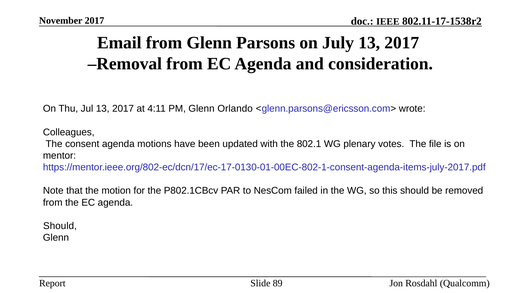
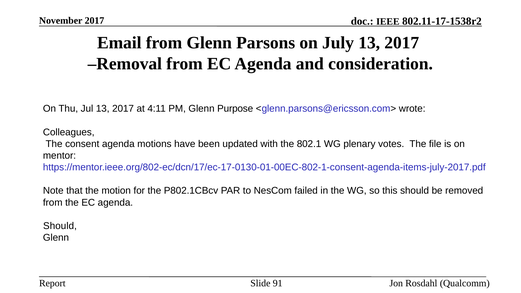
Orlando: Orlando -> Purpose (235, 109)
89: 89 -> 91 (278, 283)
